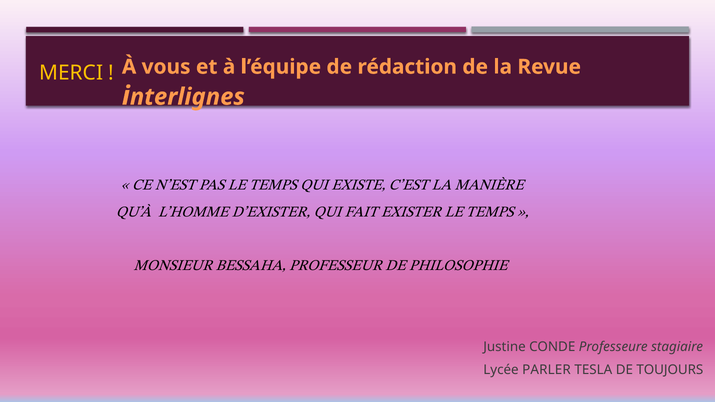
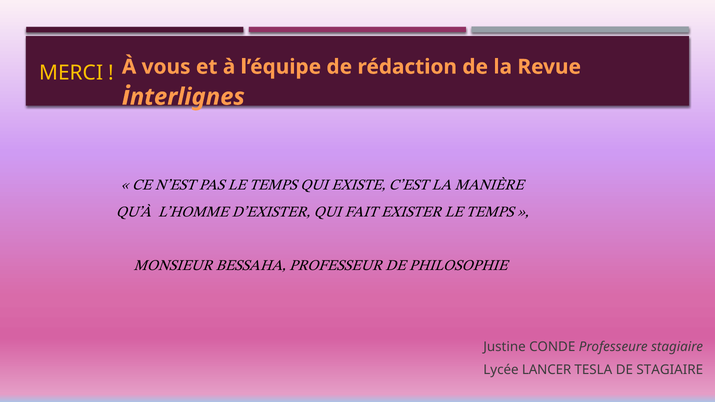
PARLER: PARLER -> LANCER (547, 370)
DE TOUJOURS: TOUJOURS -> STAGIAIRE (670, 370)
